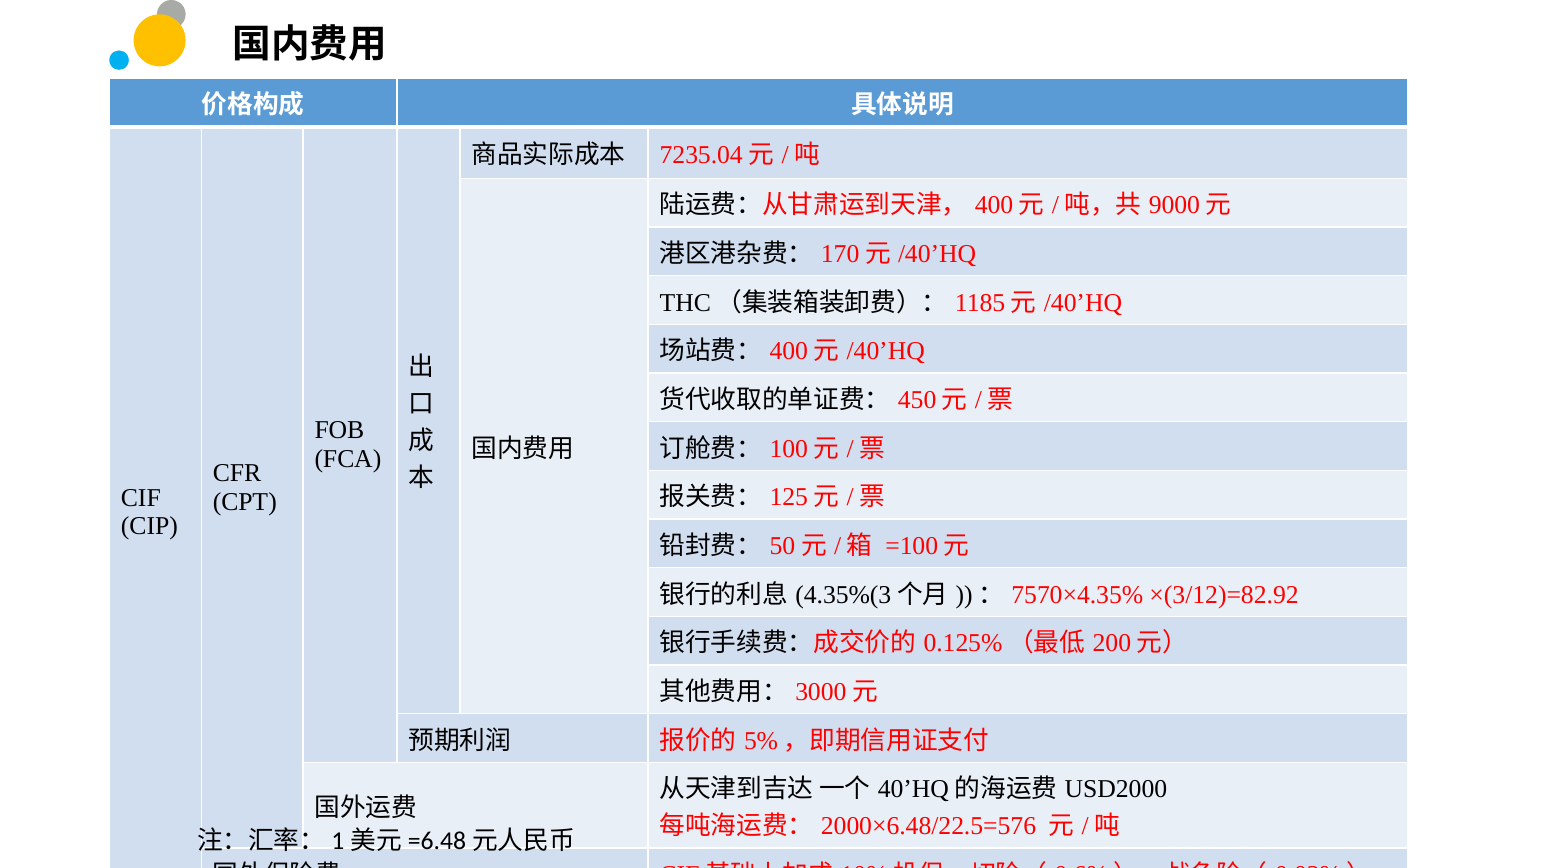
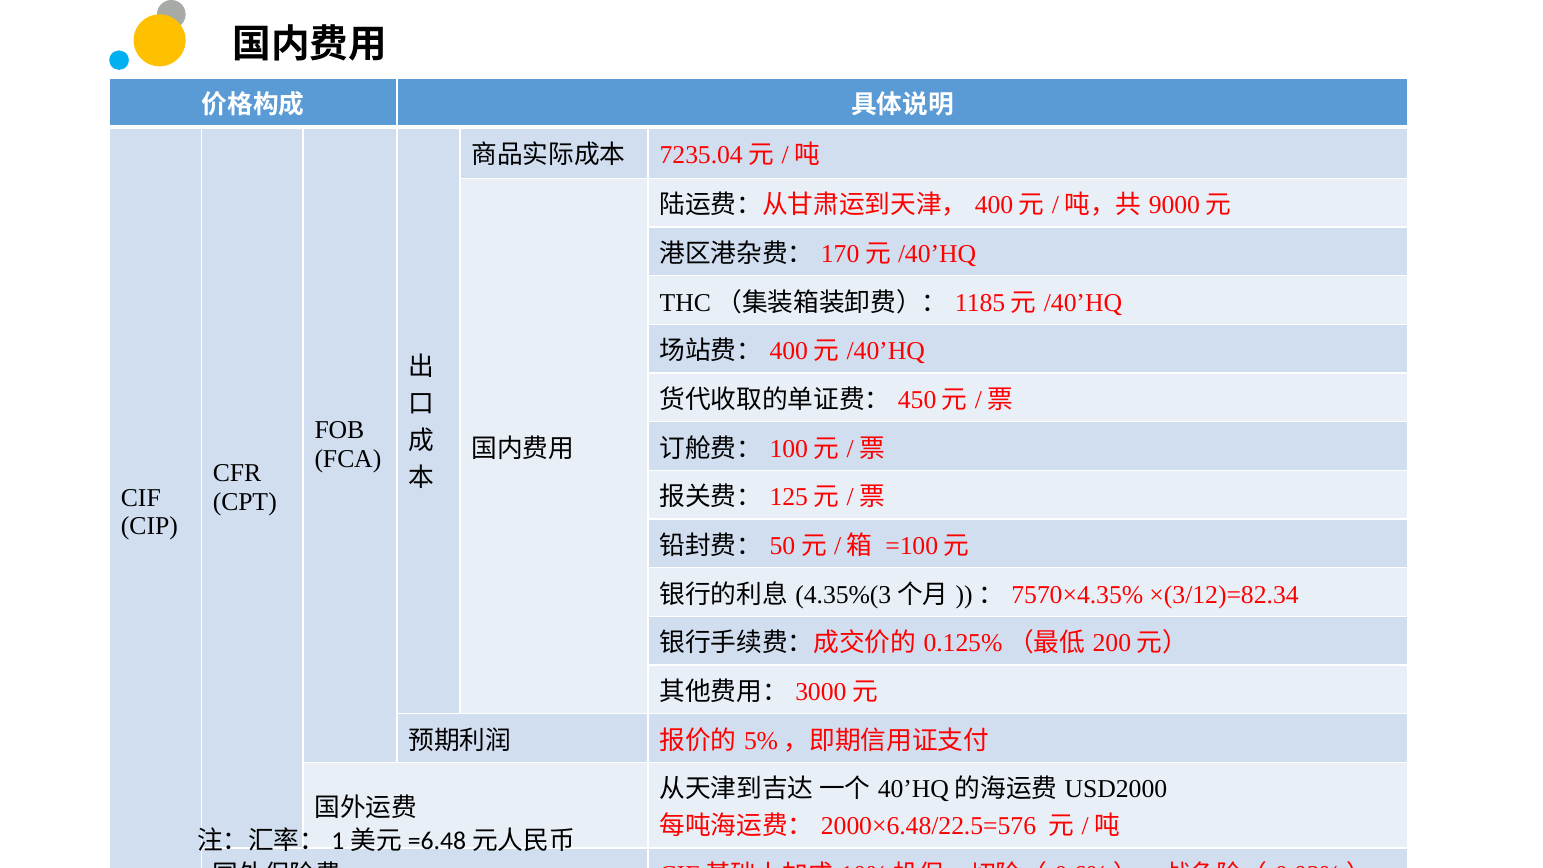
×(3/12)=82.92: ×(3/12)=82.92 -> ×(3/12)=82.34 (1224, 595)
